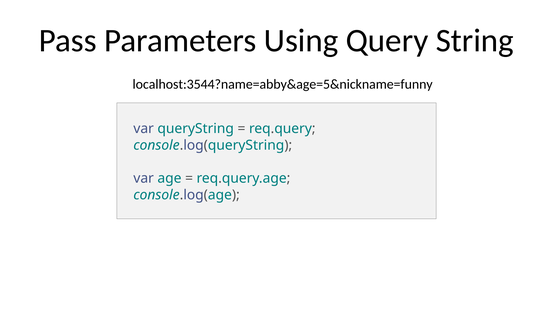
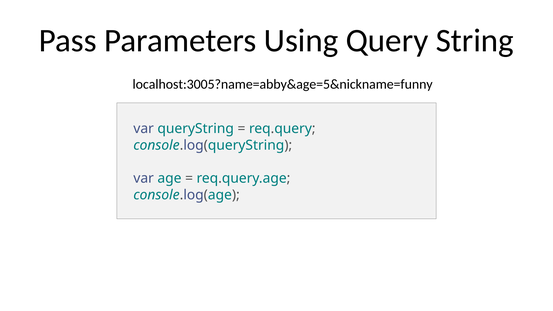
localhost:3544?name=abby&age=5&nickname=funny: localhost:3544?name=abby&age=5&nickname=funny -> localhost:3005?name=abby&age=5&nickname=funny (283, 84)
